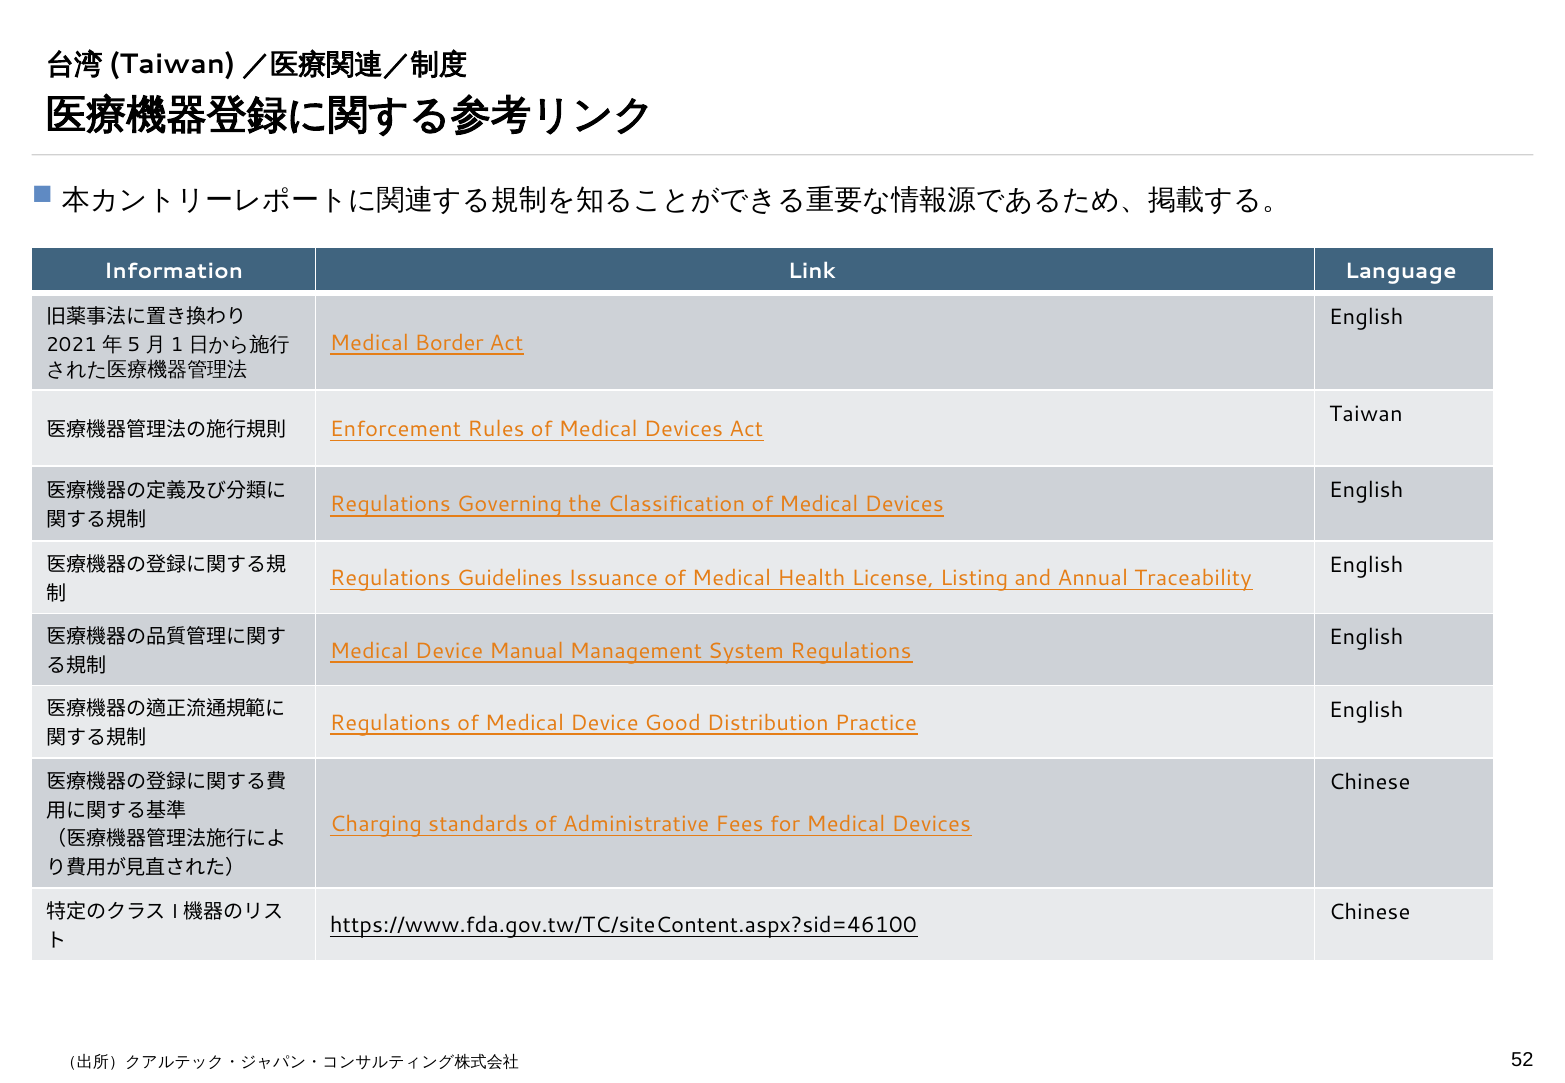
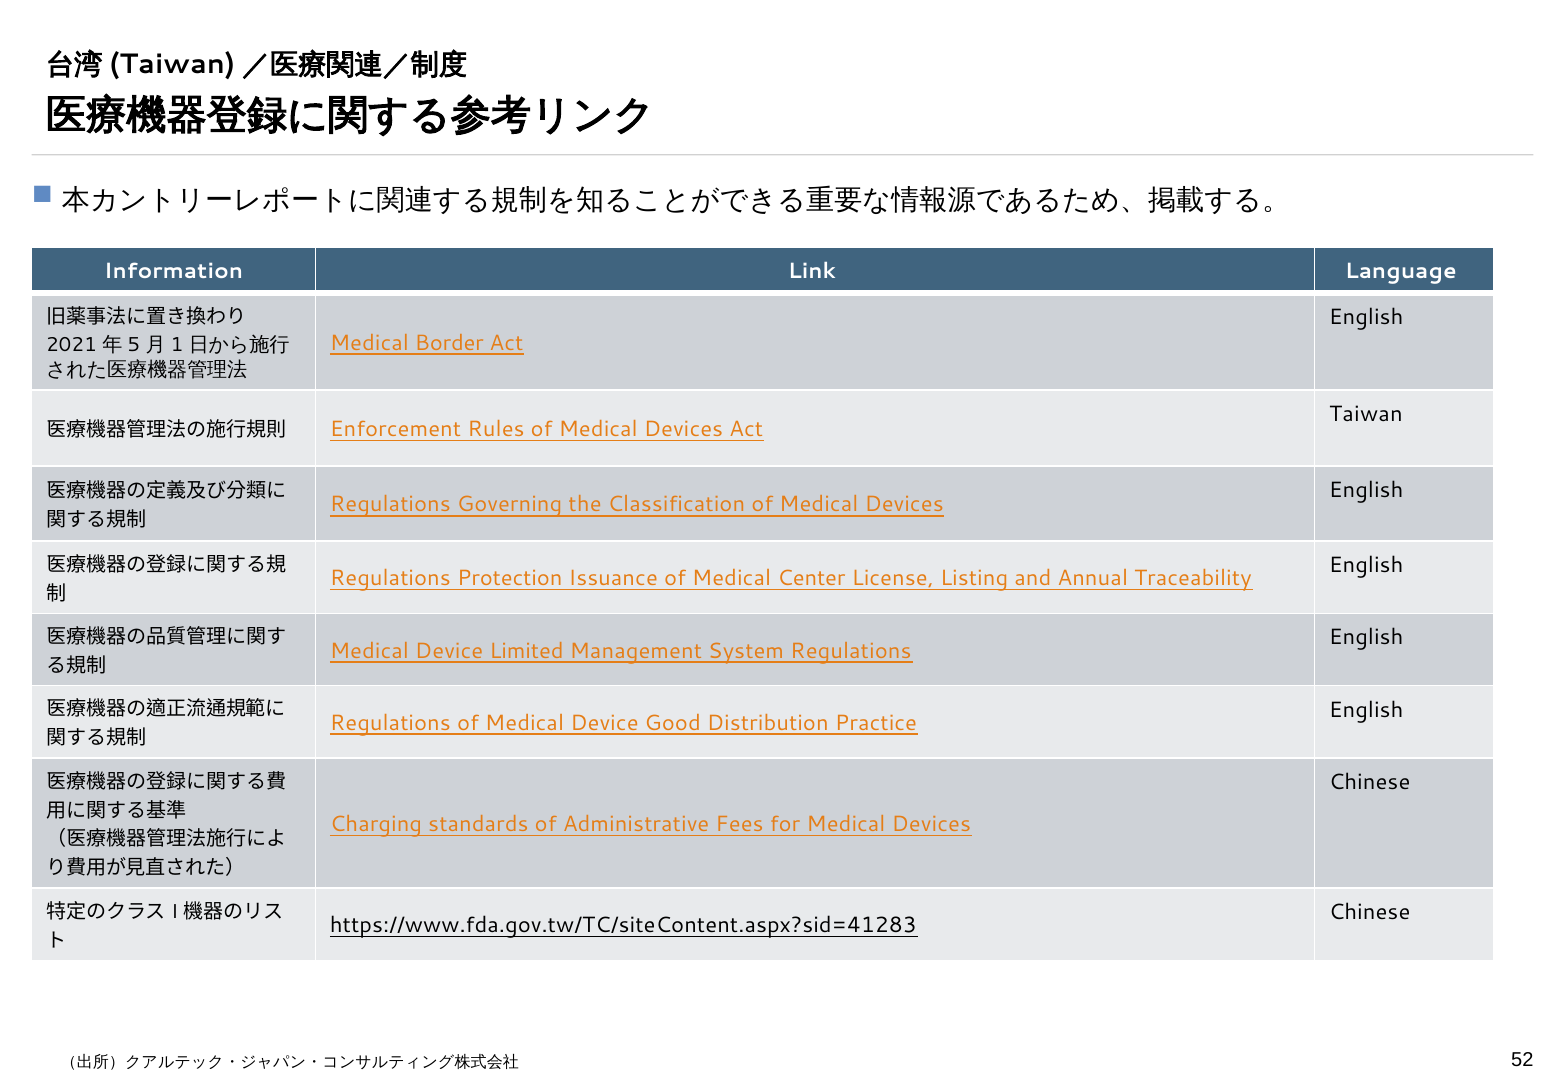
Guidelines: Guidelines -> Protection (510, 579)
Health: Health -> Center (811, 579)
Manual: Manual -> Limited (527, 651)
https://www.fda.gov.tw/TC/siteContent.aspx?sid=46100: https://www.fda.gov.tw/TC/siteContent.aspx?sid=46100 -> https://www.fda.gov.tw/TC/siteContent.aspx?sid=41283 (623, 926)
